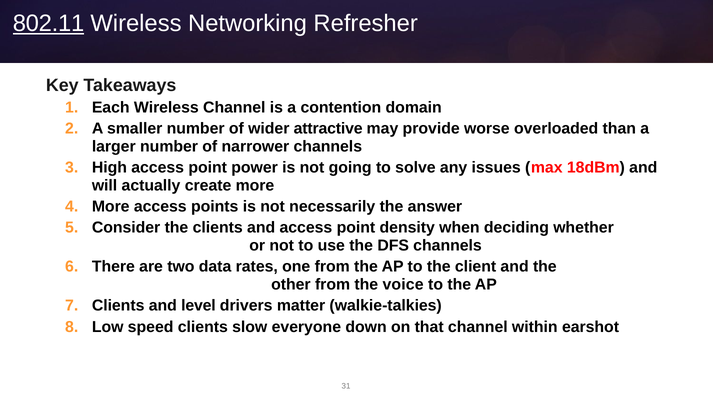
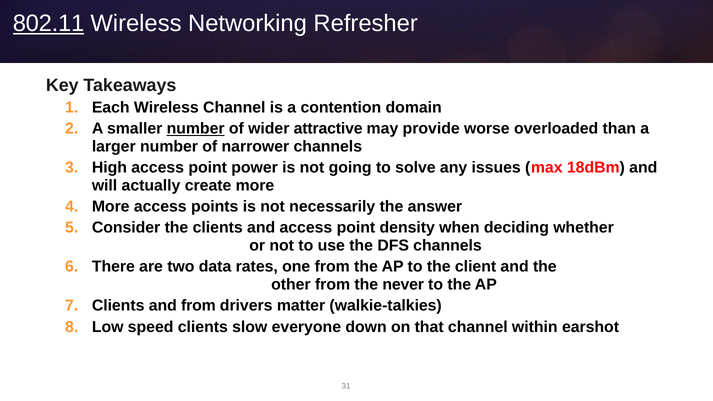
number underline: none -> present (196, 129)
voice: voice -> never (403, 285)
and level: level -> from (198, 306)
